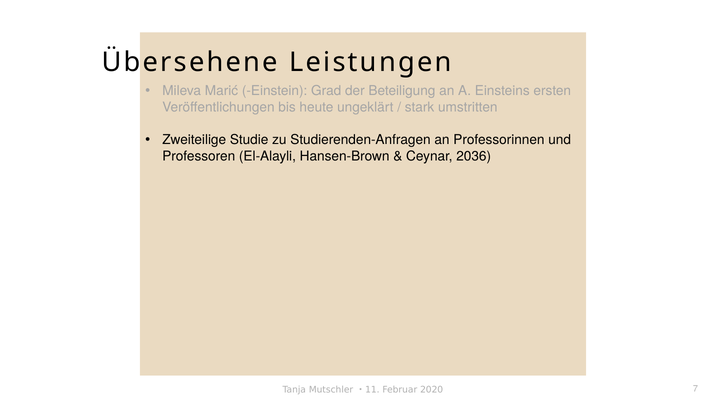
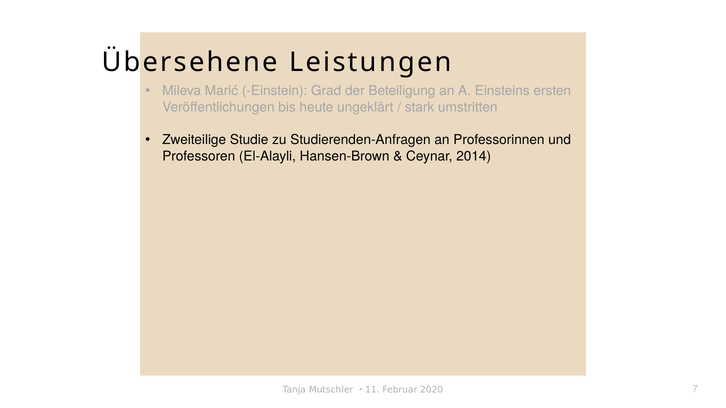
2036: 2036 -> 2014 (474, 156)
